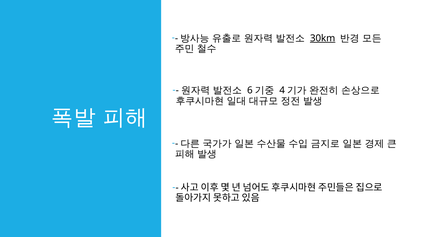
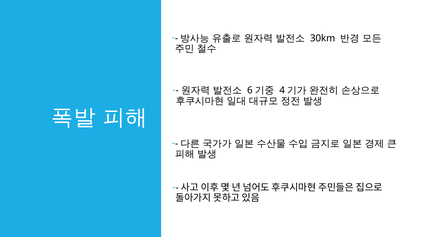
30km underline: present -> none (323, 38)
